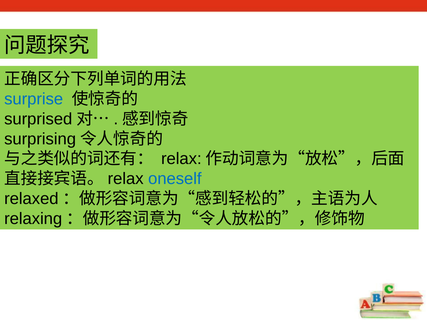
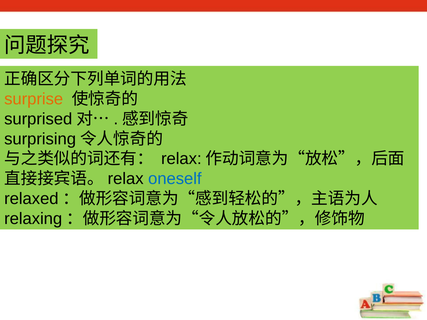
surprise colour: blue -> orange (34, 99)
